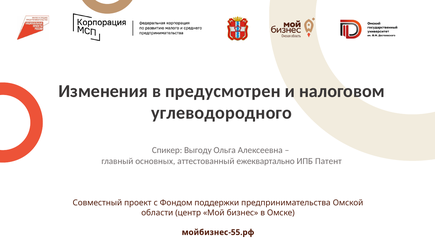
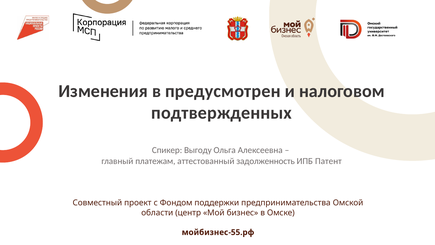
углеводородного: углеводородного -> подтвержденных (222, 113)
основных: основных -> платежам (155, 161)
ежеквартально: ежеквартально -> задолженность (266, 161)
